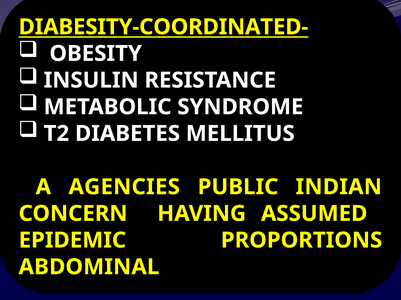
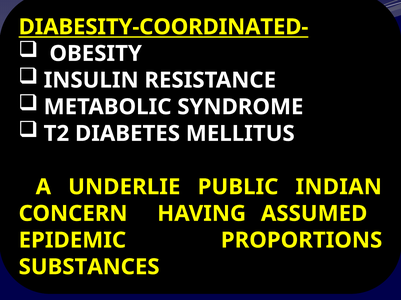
AGENCIES: AGENCIES -> UNDERLIE (124, 187)
ABDOMINAL: ABDOMINAL -> SUBSTANCES (89, 268)
